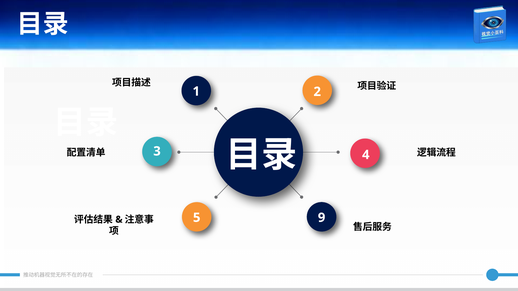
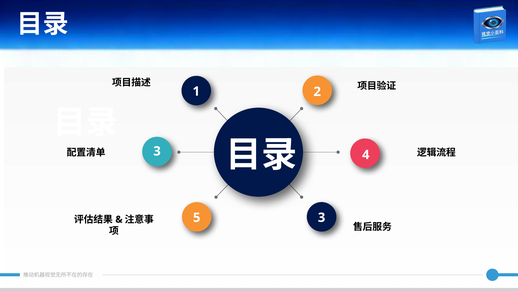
5 9: 9 -> 3 (322, 218)
